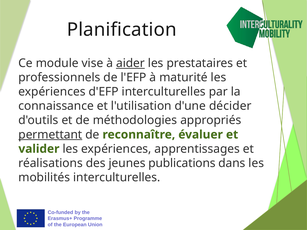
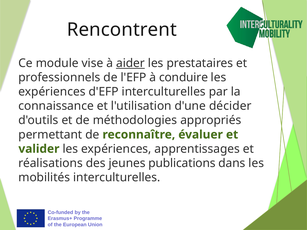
Planification: Planification -> Rencontrent (122, 30)
maturité: maturité -> conduire (184, 78)
permettant underline: present -> none (50, 135)
